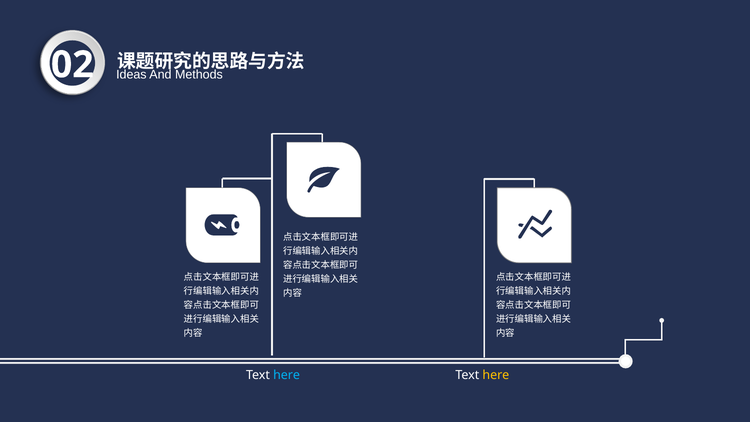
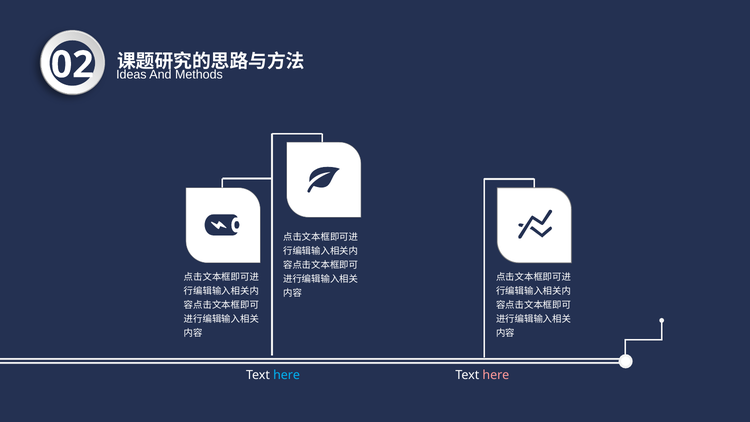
here colour: yellow -> pink (496, 375)
